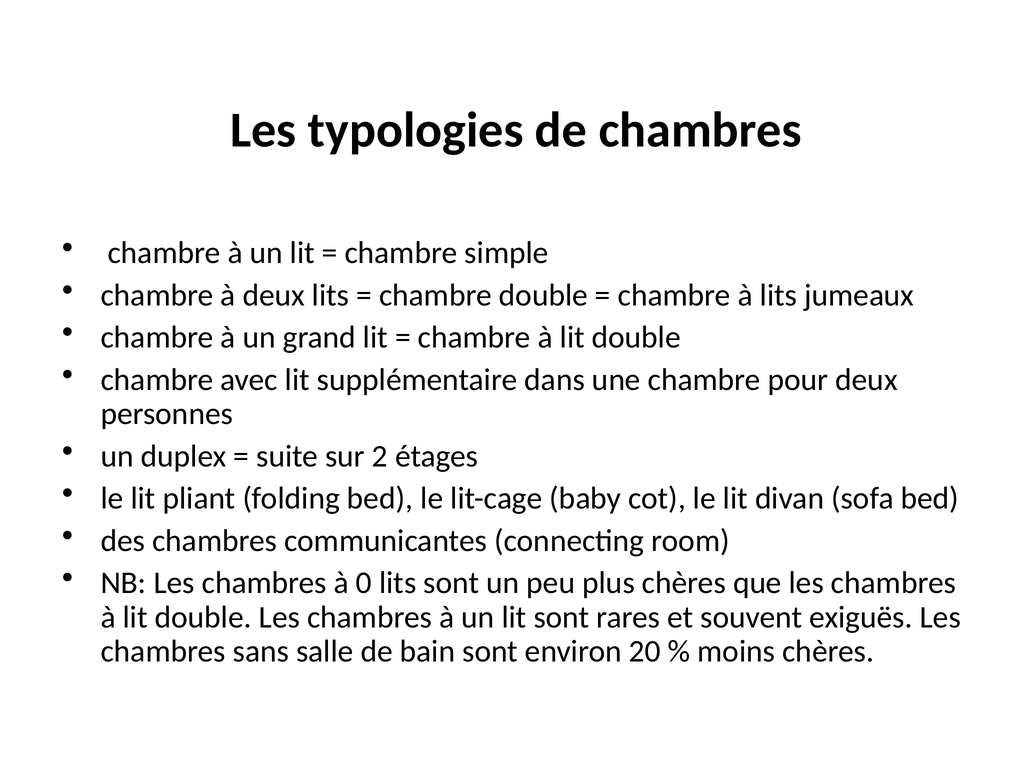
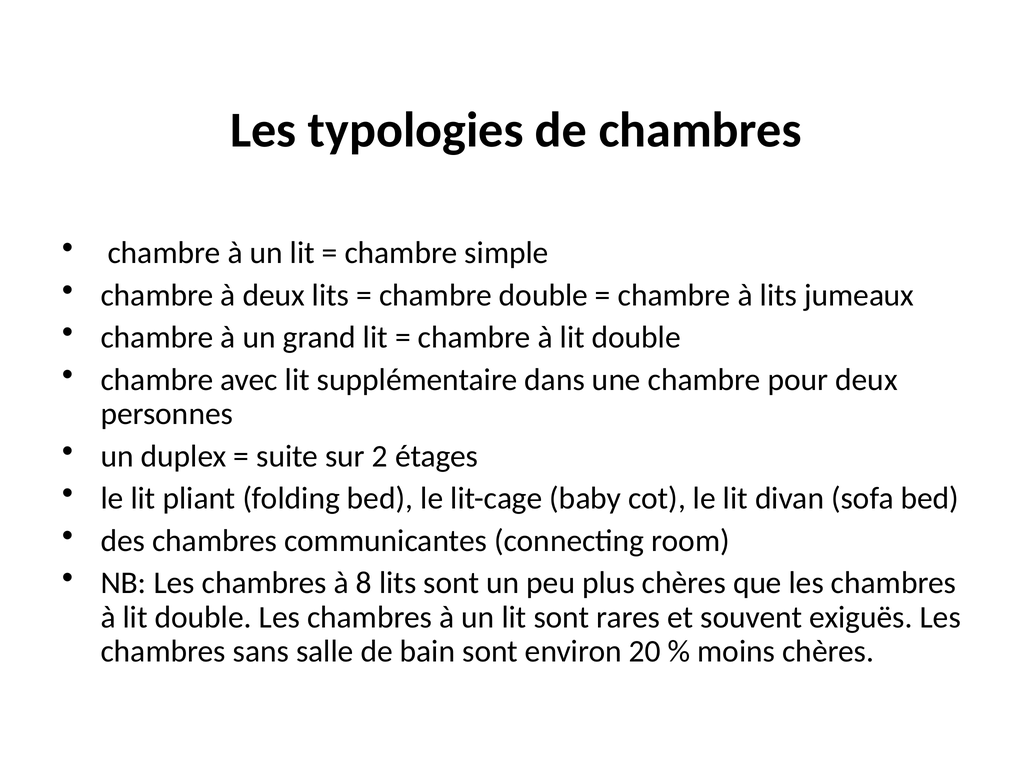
0: 0 -> 8 (364, 583)
